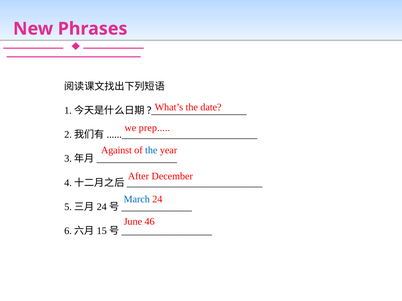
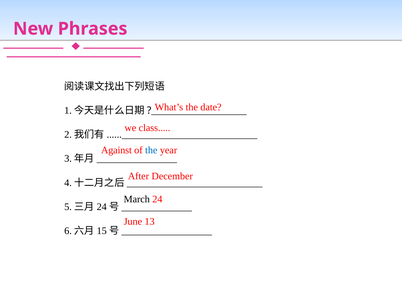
prep: prep -> class (155, 128)
March colour: blue -> black (137, 200)
46: 46 -> 13 (150, 222)
